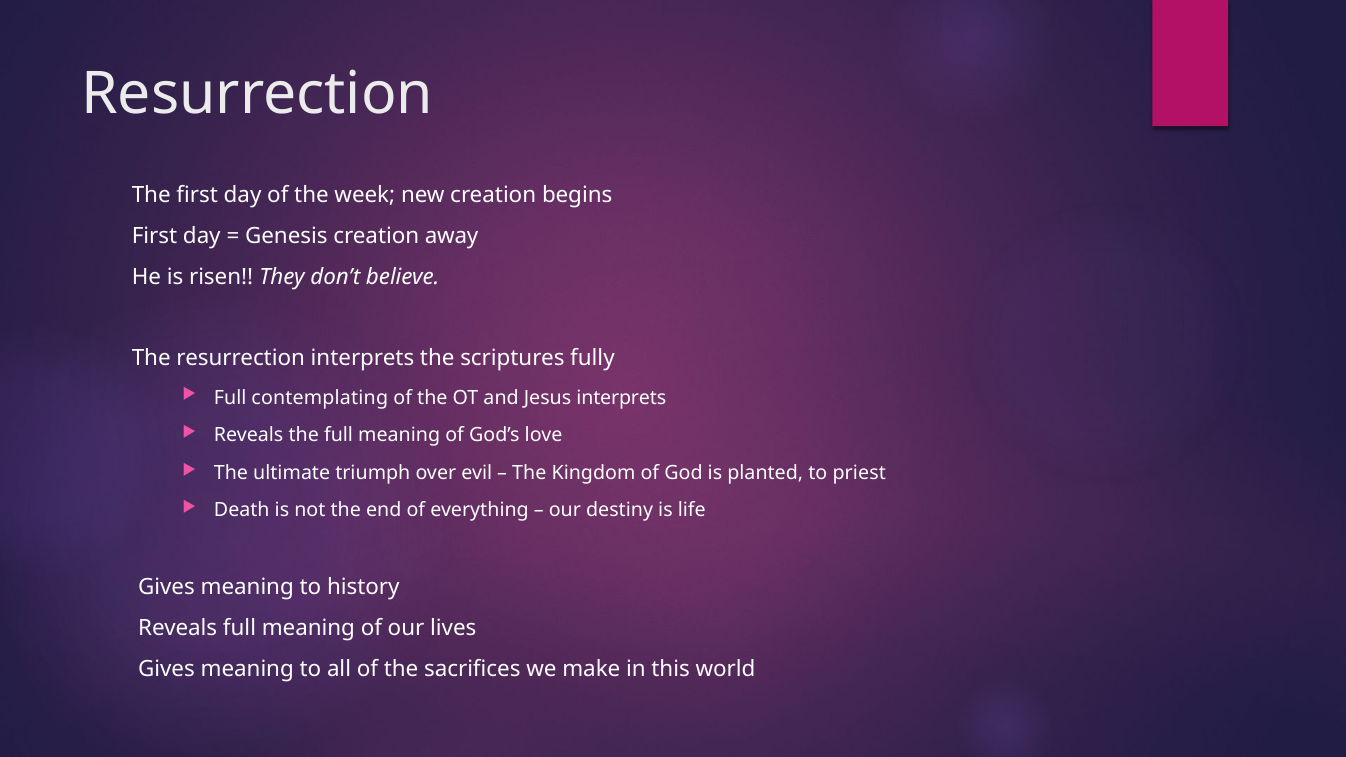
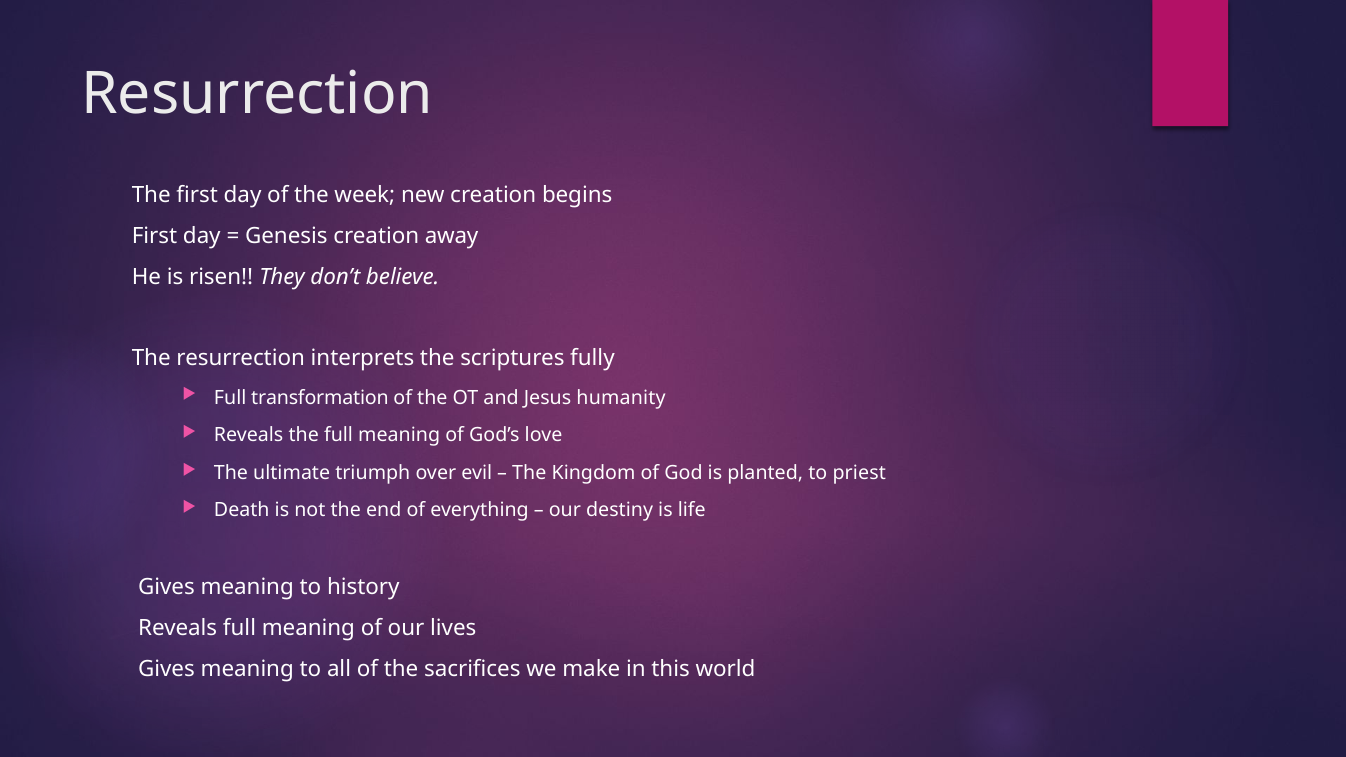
contemplating: contemplating -> transformation (320, 398)
Jesus interprets: interprets -> humanity (621, 398)
